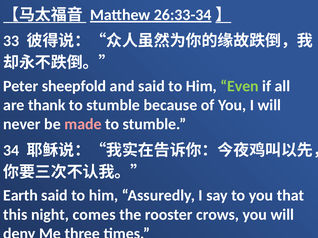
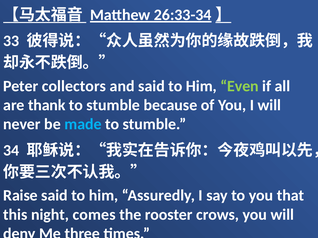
sheepfold: sheepfold -> collectors (74, 86)
made colour: pink -> light blue (83, 124)
Earth: Earth -> Raise (20, 196)
